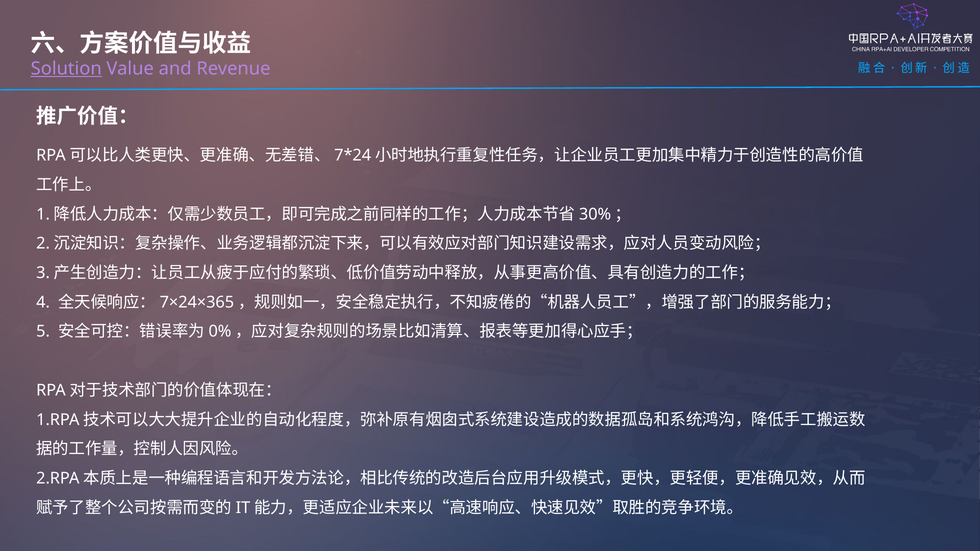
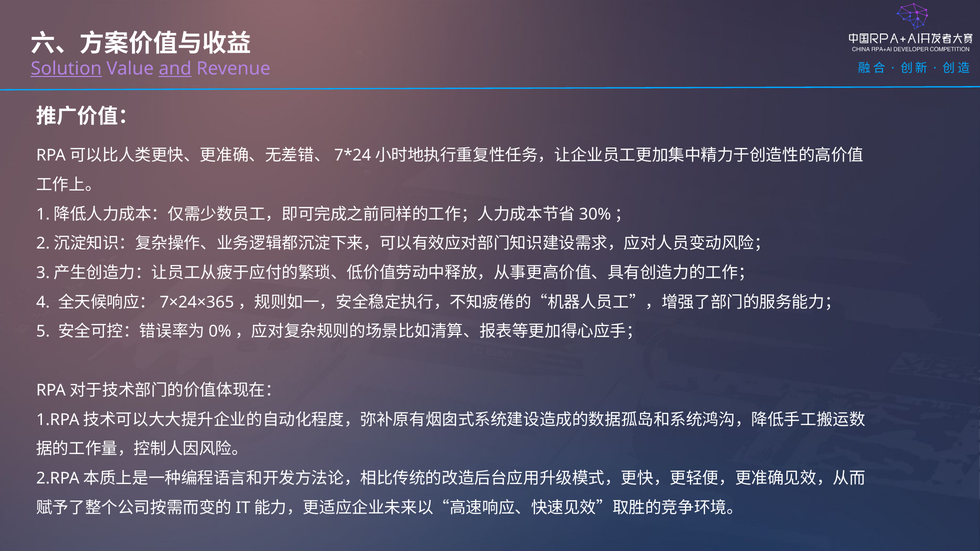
and underline: none -> present (175, 69)
